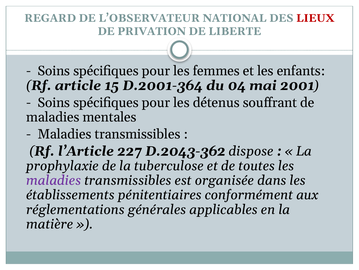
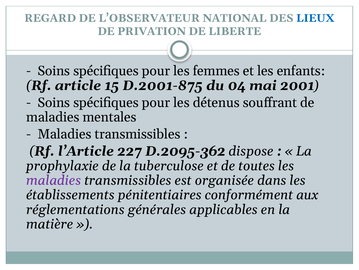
LIEUX colour: red -> blue (315, 18)
D.2001-364: D.2001-364 -> D.2001-875 (163, 85)
D.2043-362: D.2043-362 -> D.2095-362 (185, 151)
